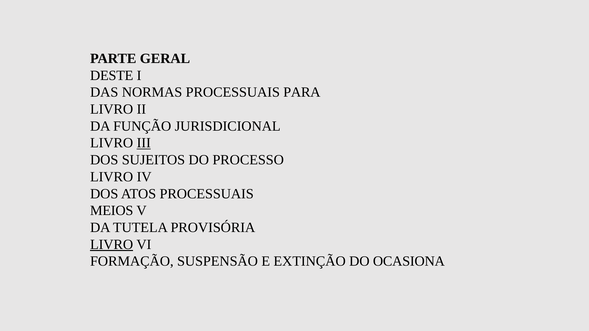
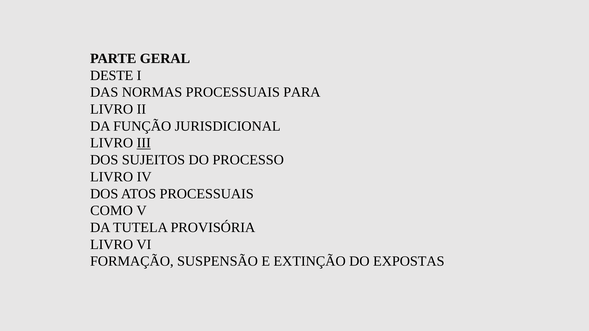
MEIOS: MEIOS -> COMO (112, 211)
LIVRO underline: present -> none (112, 245)
OCASIONA: OCASIONA -> EXPOSTAS (409, 262)
